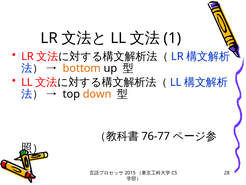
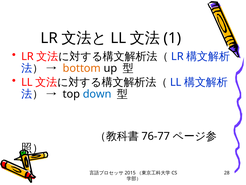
down colour: orange -> blue (97, 94)
